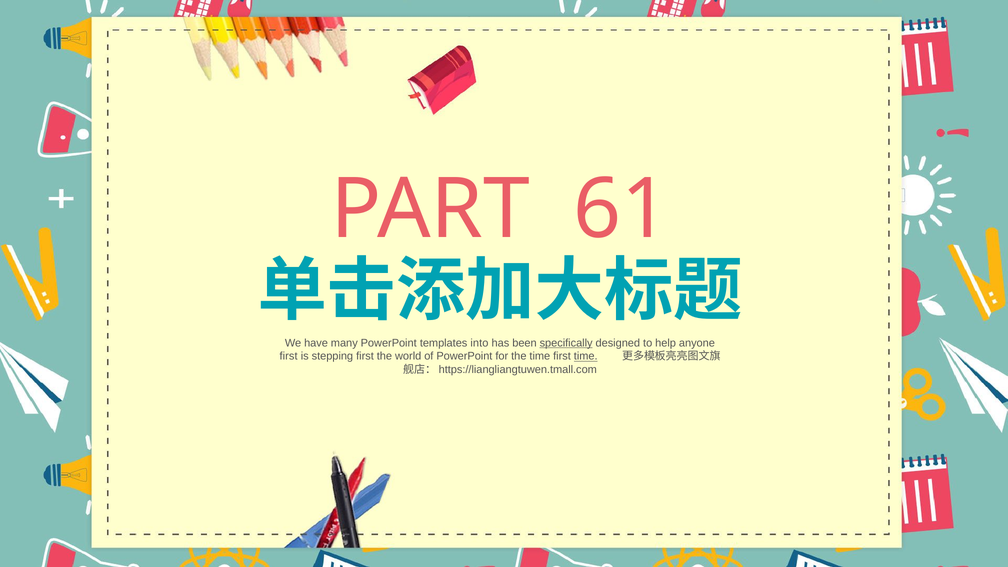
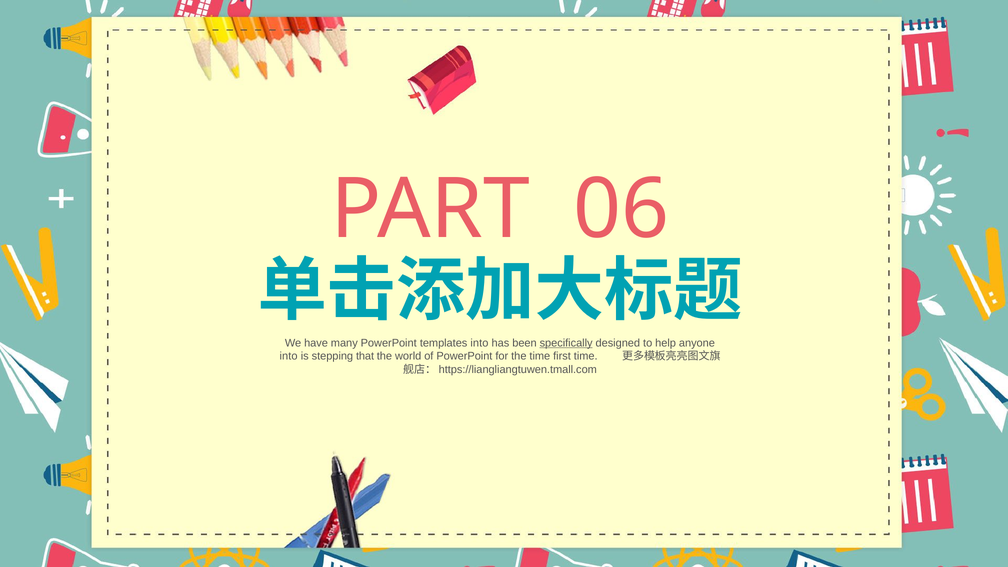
61: 61 -> 06 (621, 209)
first: first -> into (289, 356)
stepping first: first -> that (365, 356)
time underline: present -> none (586, 356)
